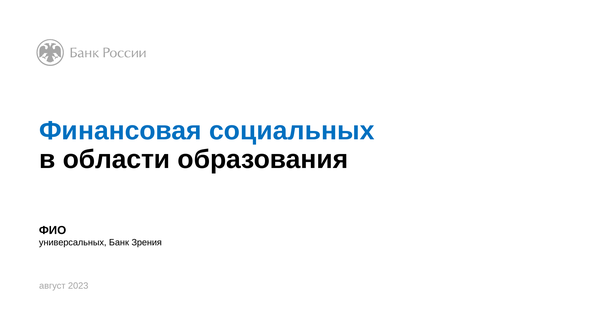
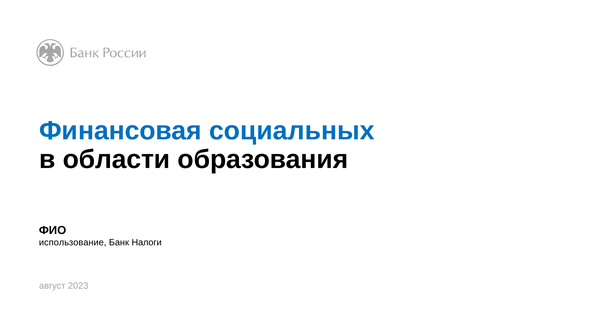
универсальных: универсальных -> использование (73, 243)
Зрения: Зрения -> Налоги (147, 243)
